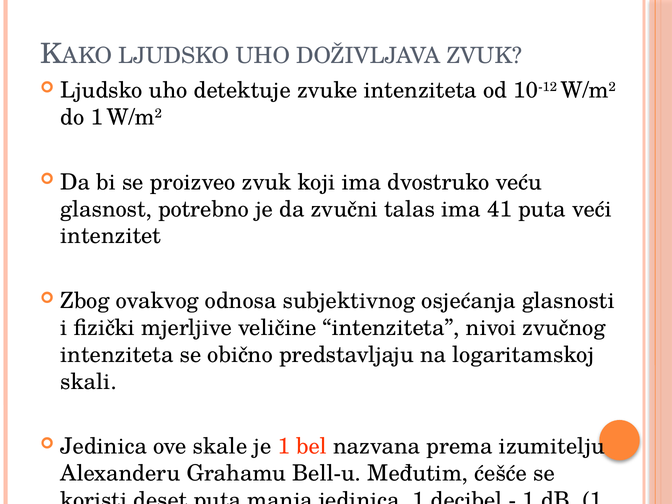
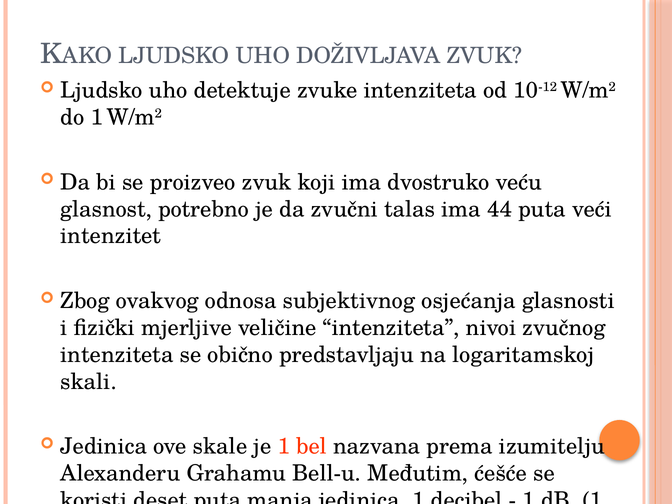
41: 41 -> 44 (500, 209)
